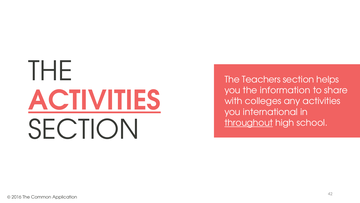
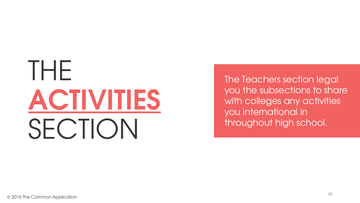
helps: helps -> legal (328, 79)
information: information -> subsections (285, 90)
throughout underline: present -> none (249, 123)
